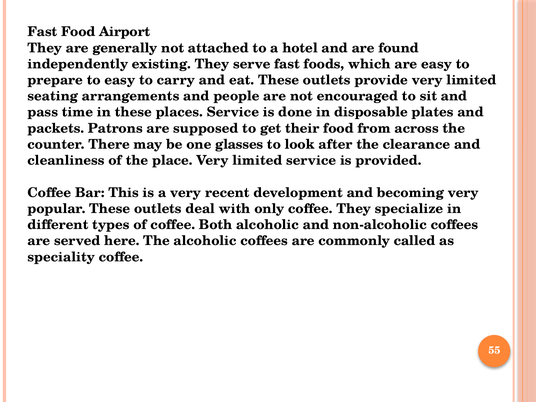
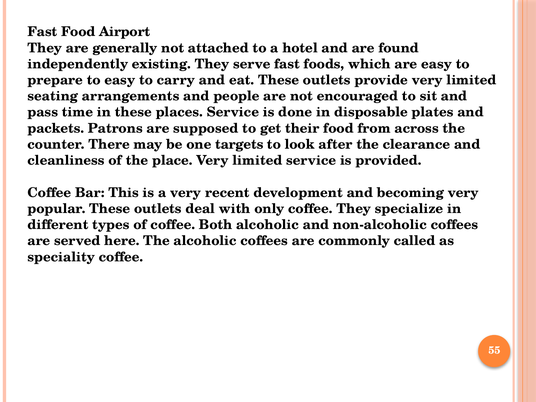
glasses: glasses -> targets (239, 144)
